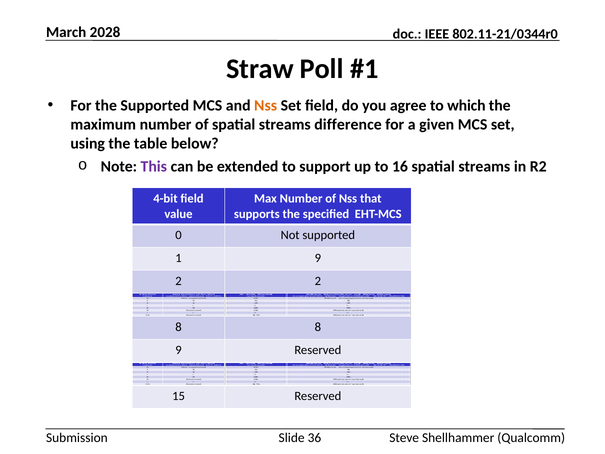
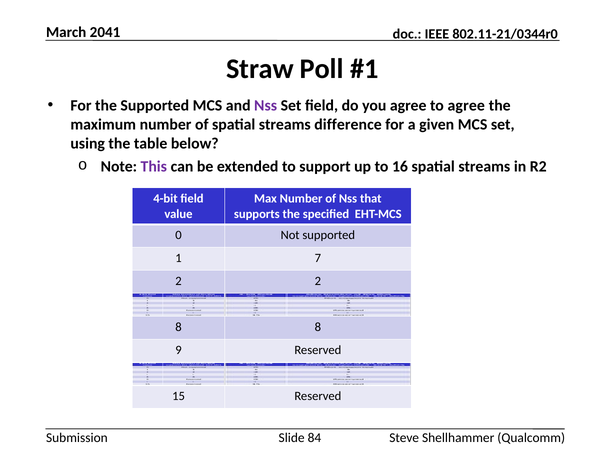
2028: 2028 -> 2041 (105, 32)
Nss colour: orange -> purple (266, 106)
to which: which -> agree (466, 106)
1 9: 9 -> 7 (318, 258)
36: 36 -> 84 (314, 437)
